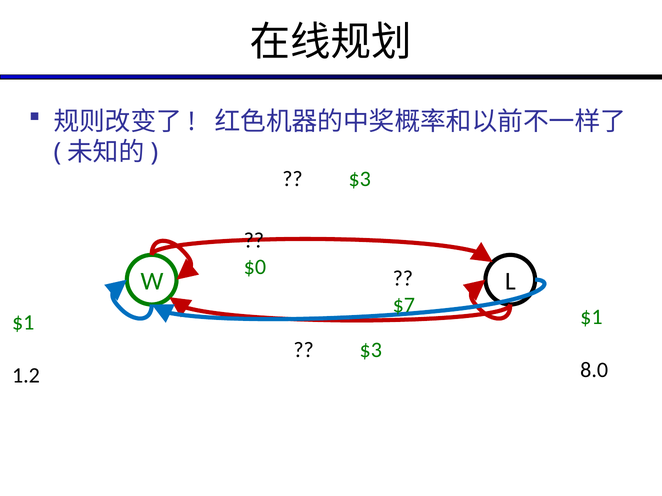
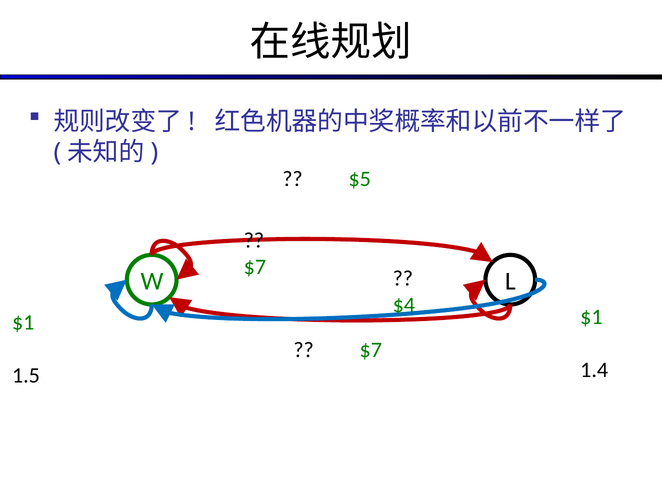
$3: $3 -> $5 (360, 179)
$0: $0 -> $7 (255, 267)
$7: $7 -> $4 (404, 305)
$3: $3 -> $7 (371, 350)
8.0: 8.0 -> 1.4 (594, 370)
1.2: 1.2 -> 1.5 (26, 376)
